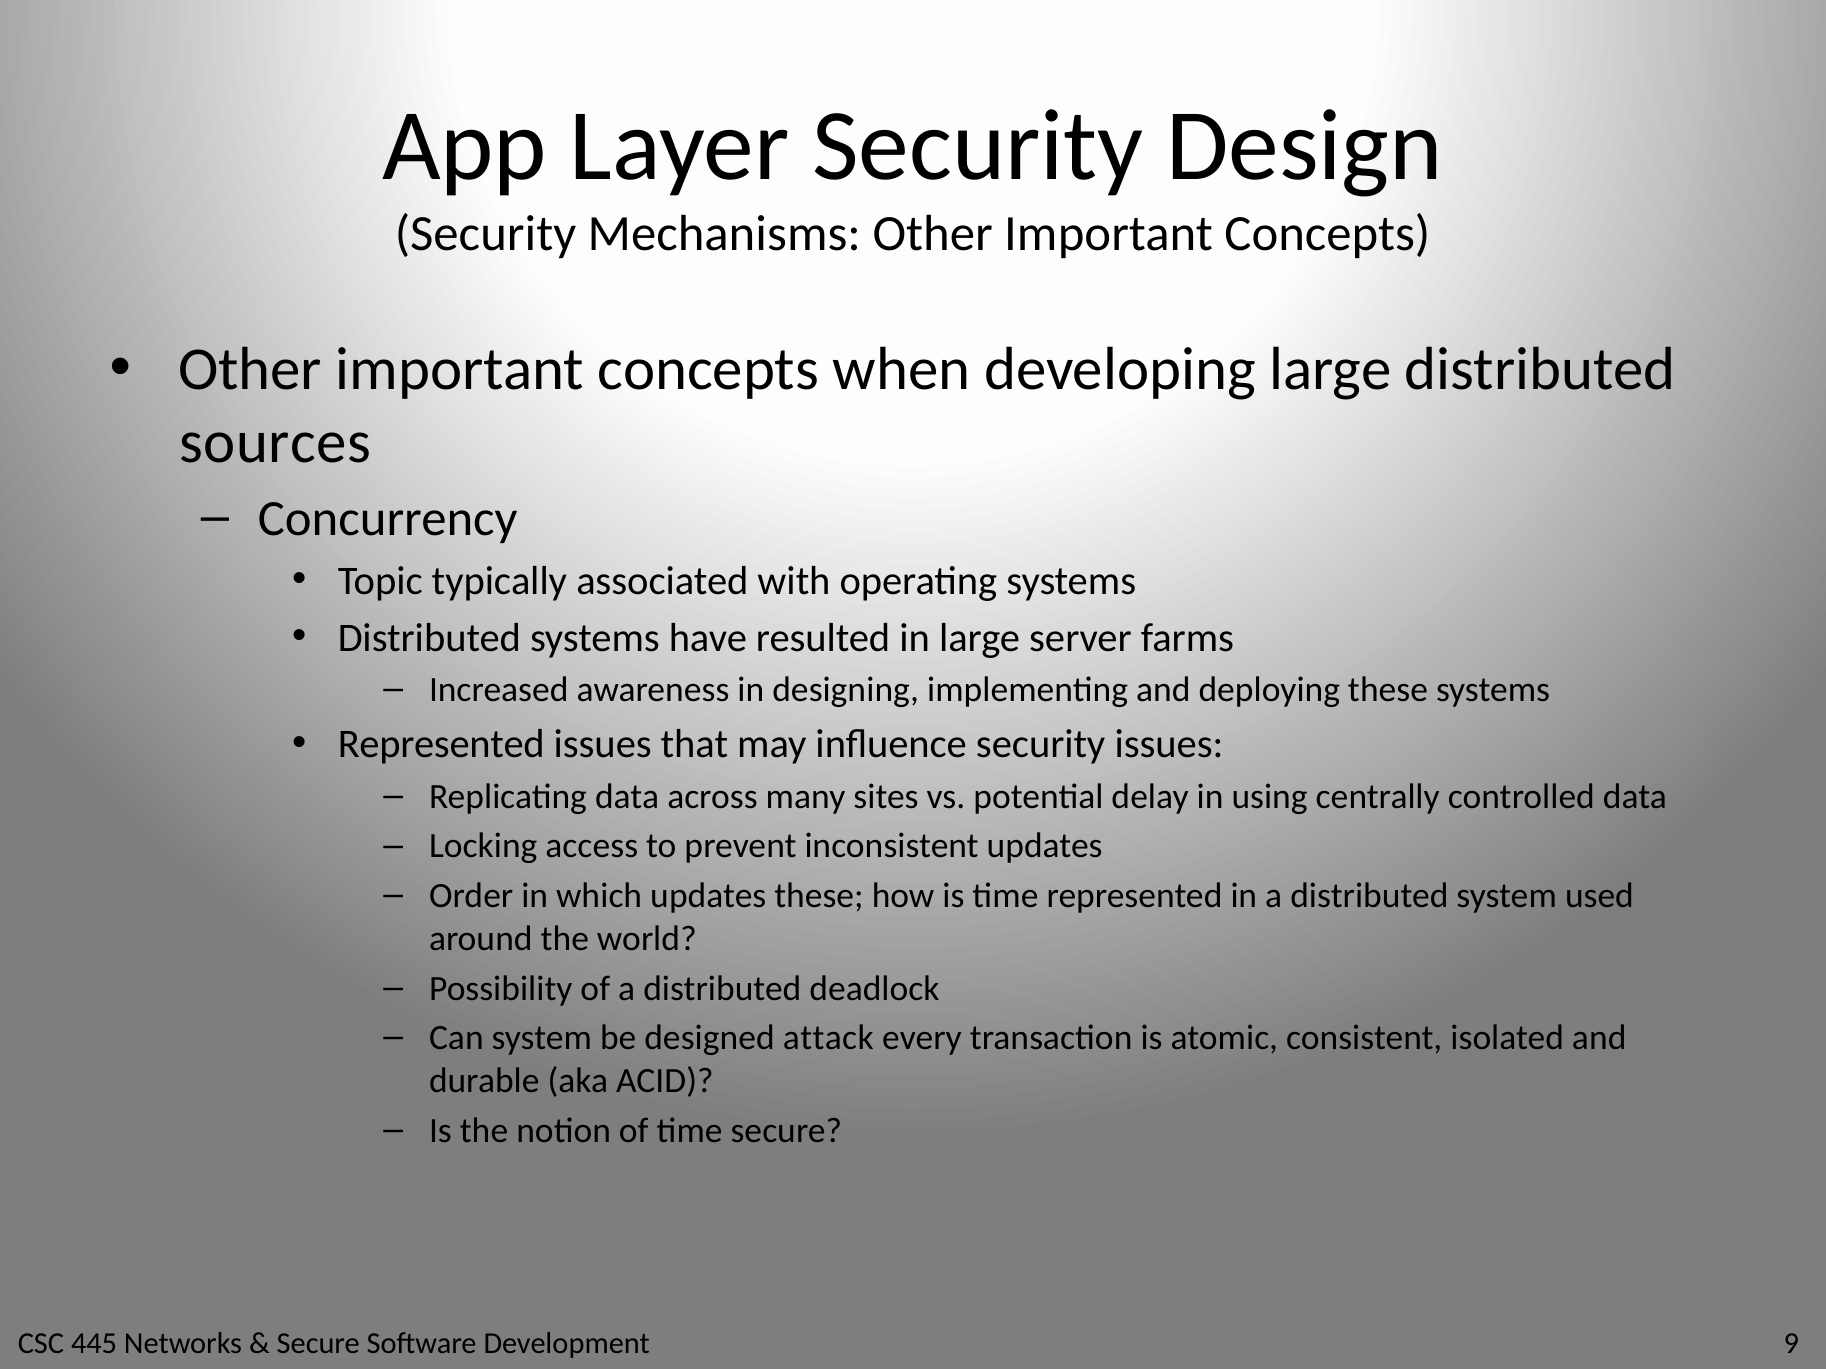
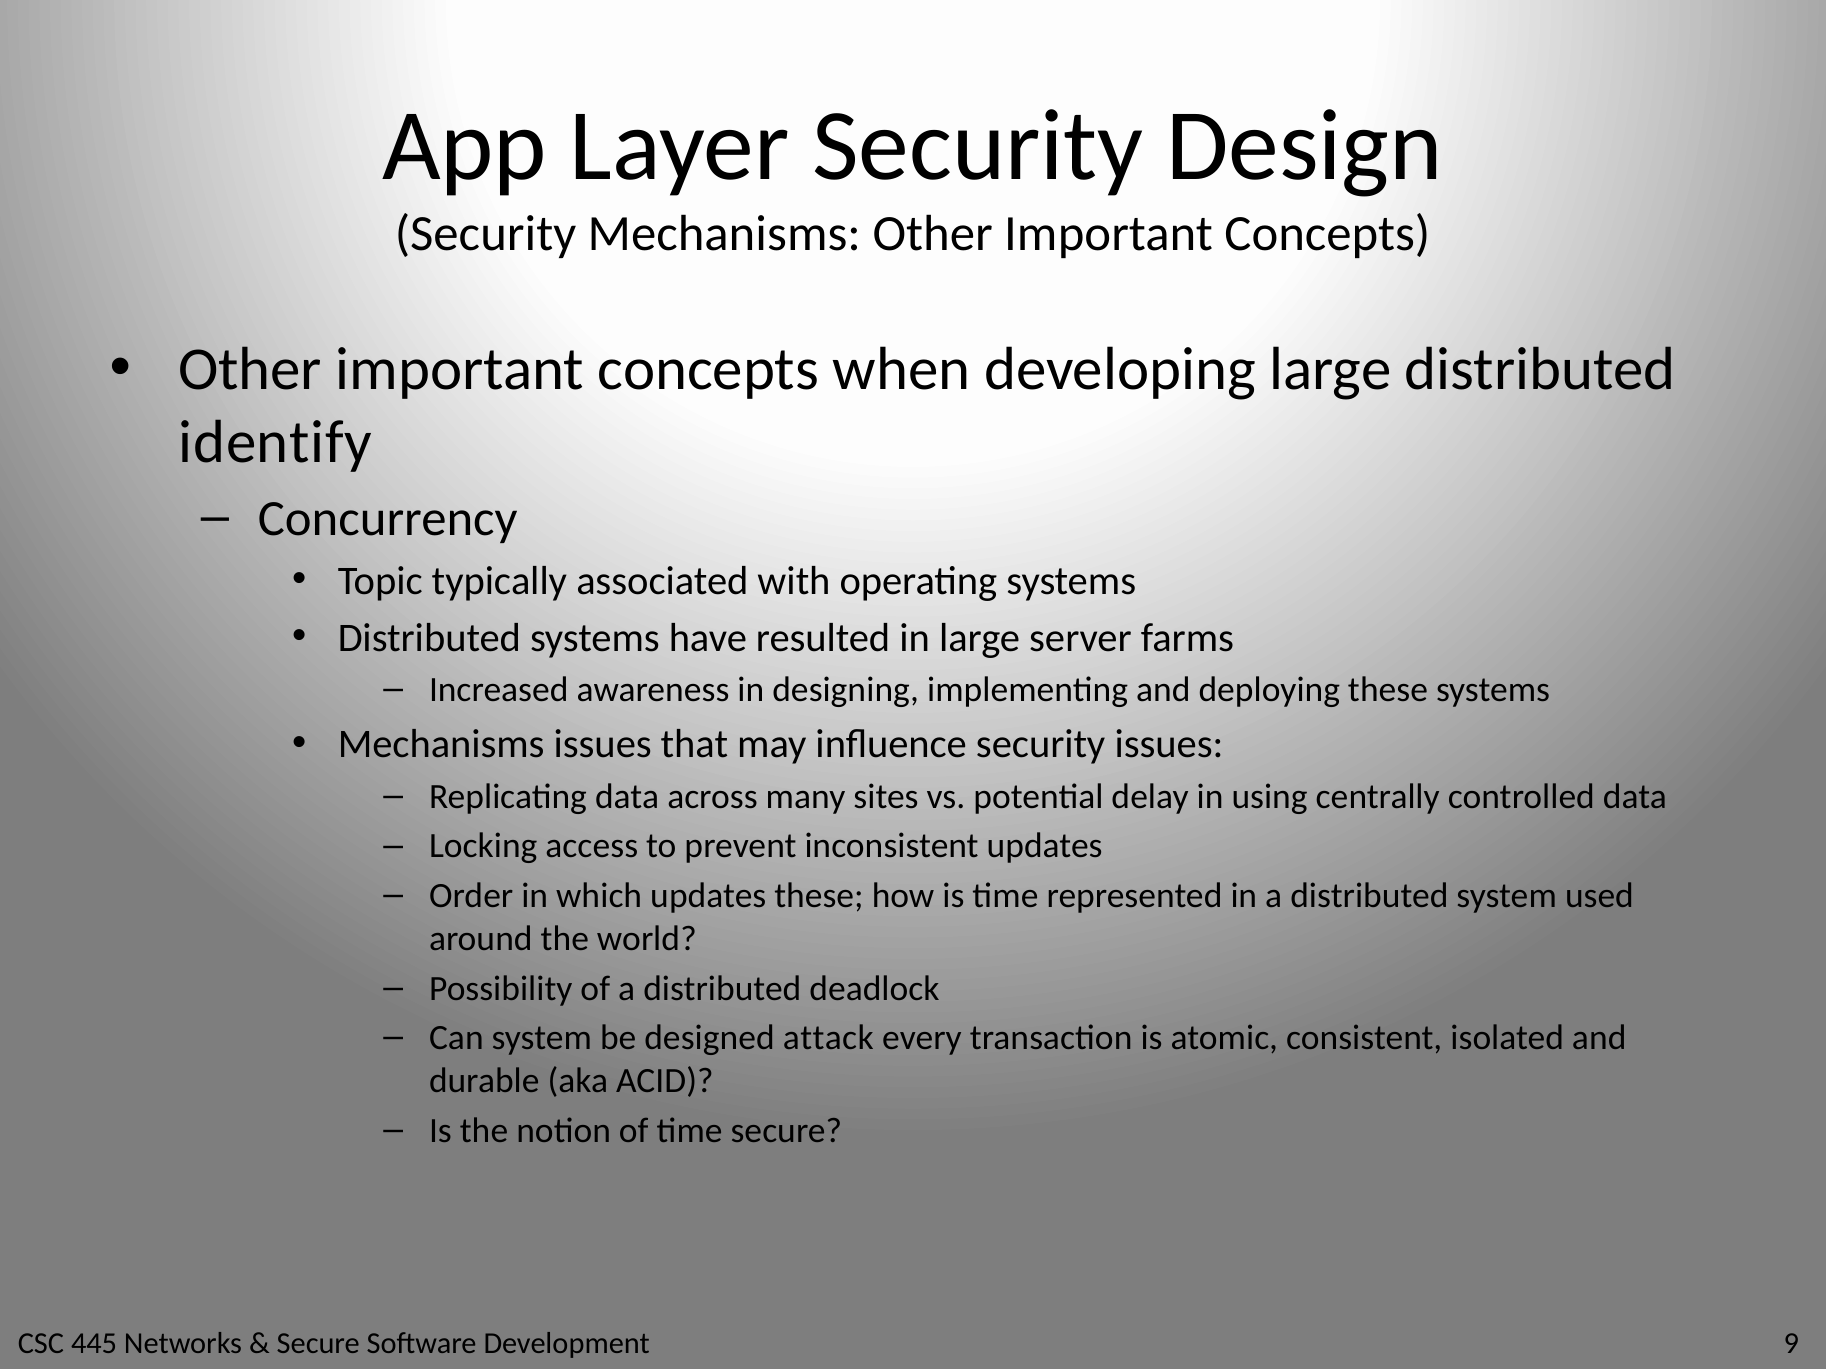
sources: sources -> identify (275, 443)
Represented: Represented -> Mechanisms (441, 744)
